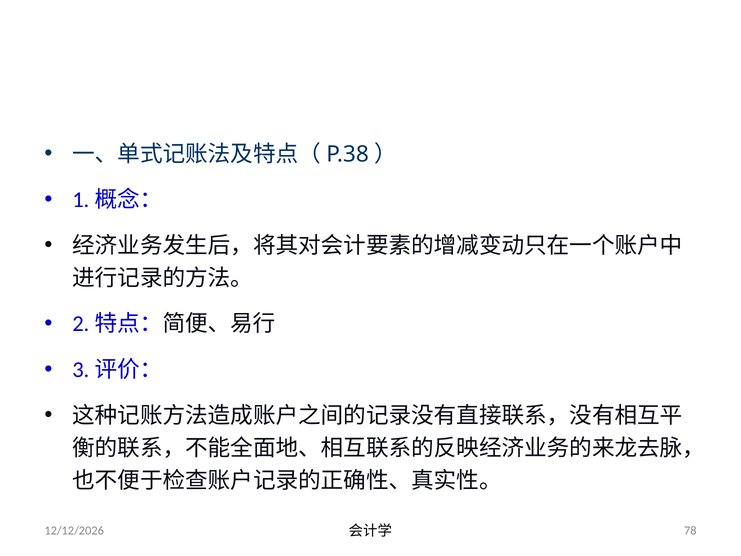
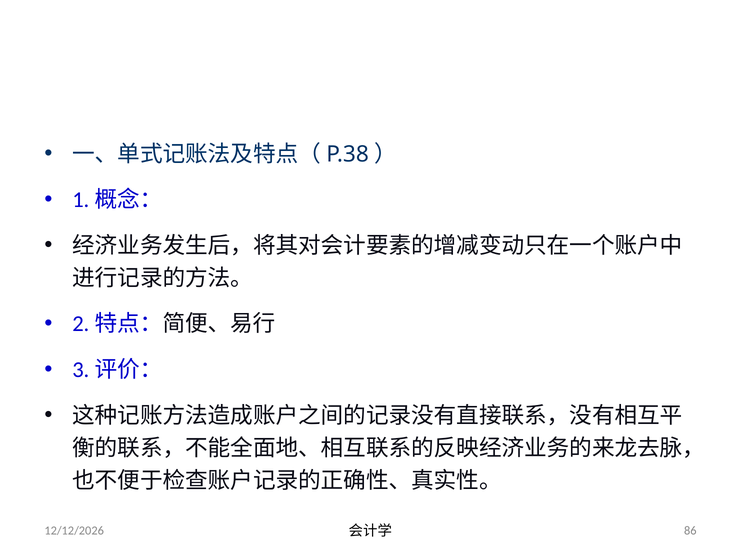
78: 78 -> 86 (690, 531)
